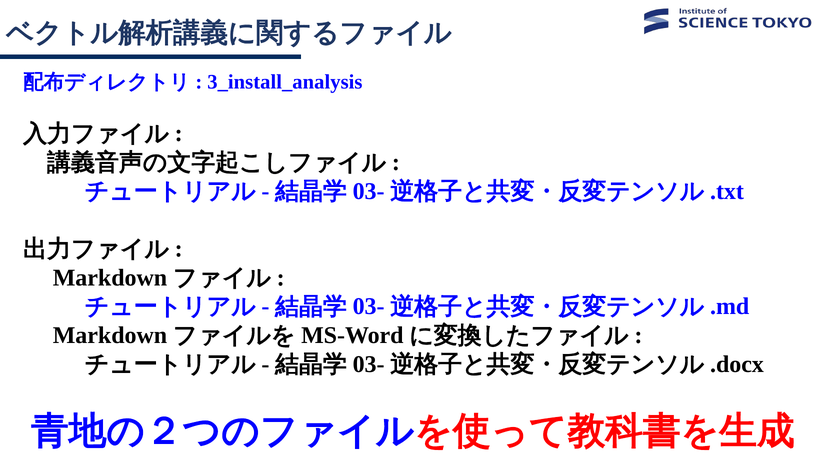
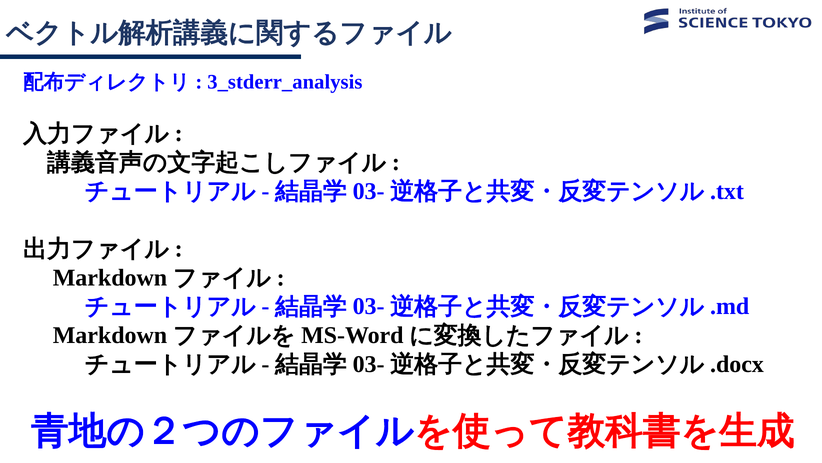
3_install_analysis: 3_install_analysis -> 3_stderr_analysis (285, 82)
